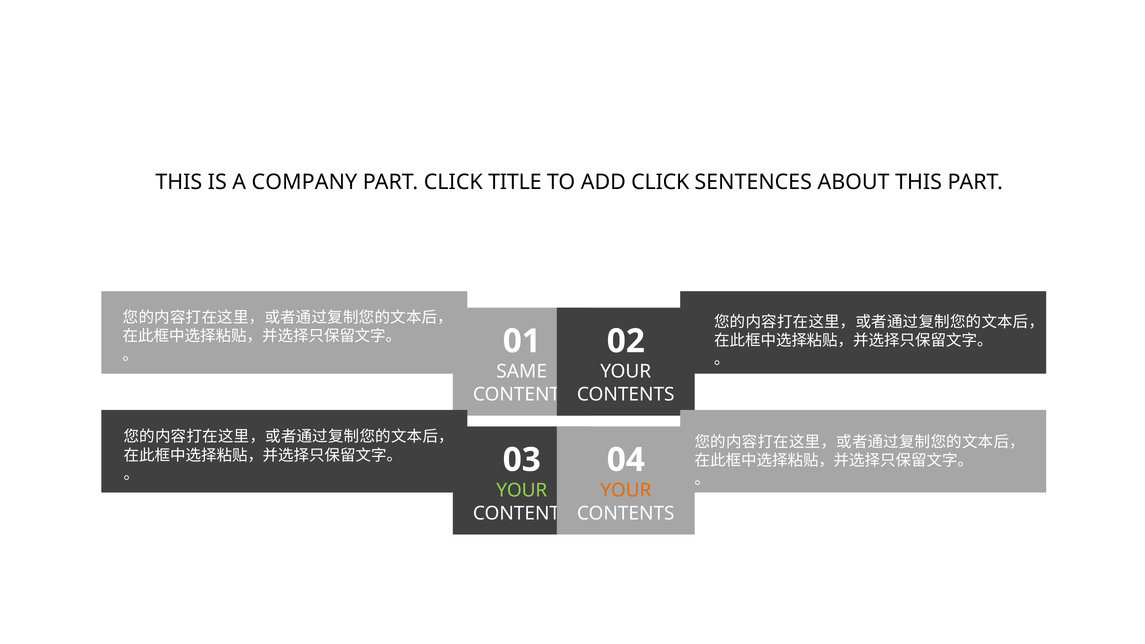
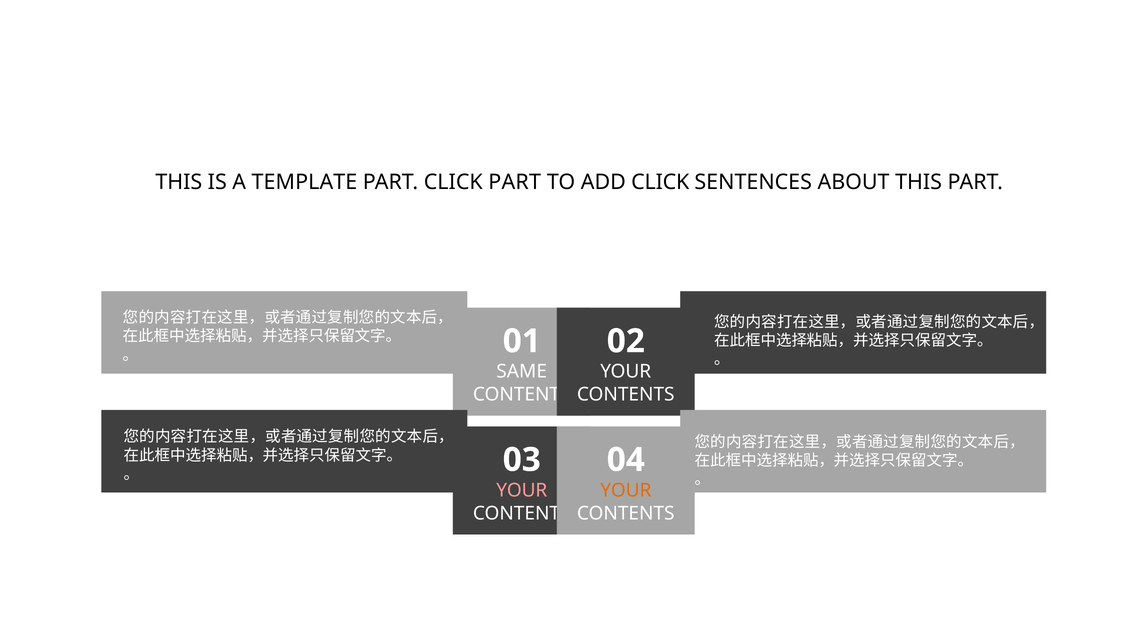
COMPANY: COMPANY -> TEMPLATE (304, 182)
CLICK TITLE: TITLE -> PART (515, 182)
YOUR colour: light green -> pink (522, 490)
